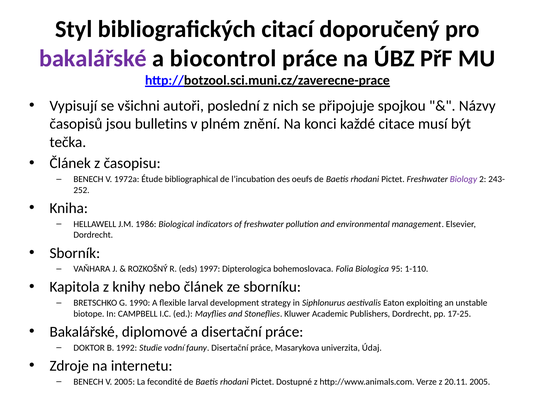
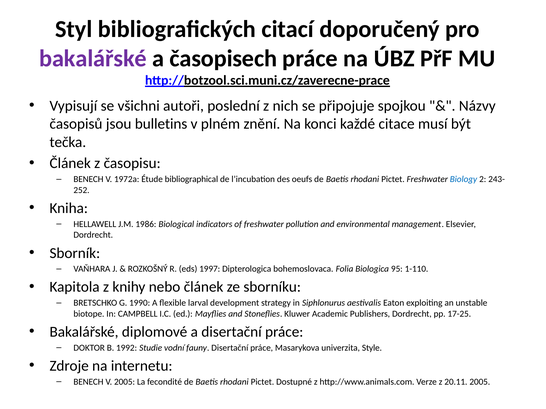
biocontrol: biocontrol -> časopisech (223, 58)
Biology colour: purple -> blue (463, 179)
Údaj: Údaj -> Style (372, 348)
